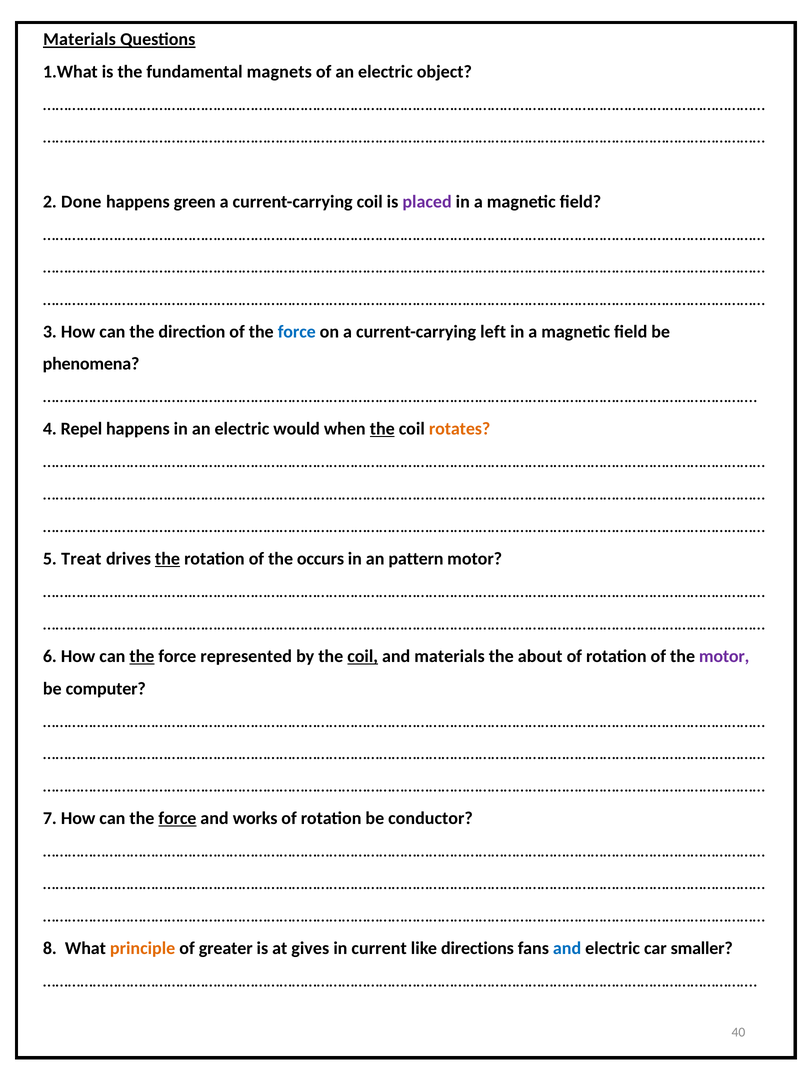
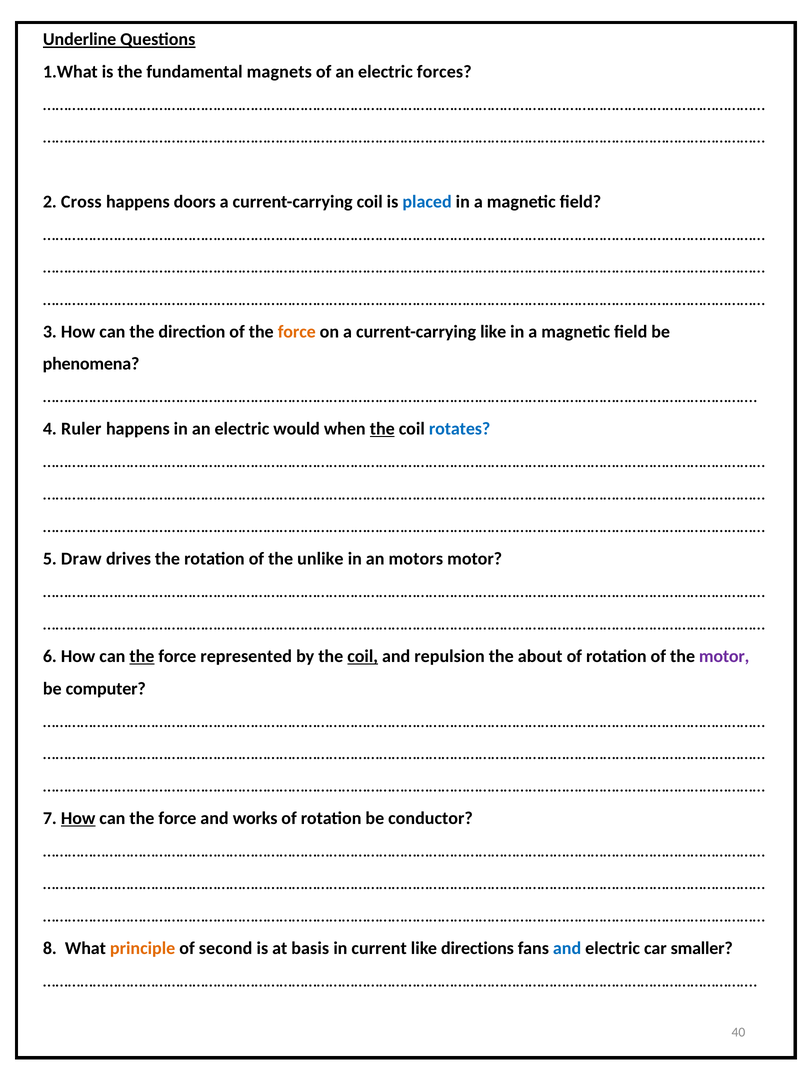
Materials: Materials -> Underline (80, 39)
object: object -> forces (444, 72)
Done: Done -> Cross (81, 202)
green: green -> doors (195, 202)
placed colour: purple -> blue (427, 202)
force colour: blue -> orange (297, 332)
current-carrying left: left -> like (493, 332)
Repel: Repel -> Ruler (81, 429)
rotates colour: orange -> blue (460, 429)
Treat: Treat -> Draw (81, 559)
the underline: present -> none (168, 559)
occurs: occurs -> unlike (320, 559)
pattern: pattern -> motors (416, 559)
and materials: materials -> repulsion (450, 657)
How underline: none -> present (78, 819)
force underline: present -> none (177, 819)
greater: greater -> second (226, 949)
gives: gives -> basis (310, 949)
